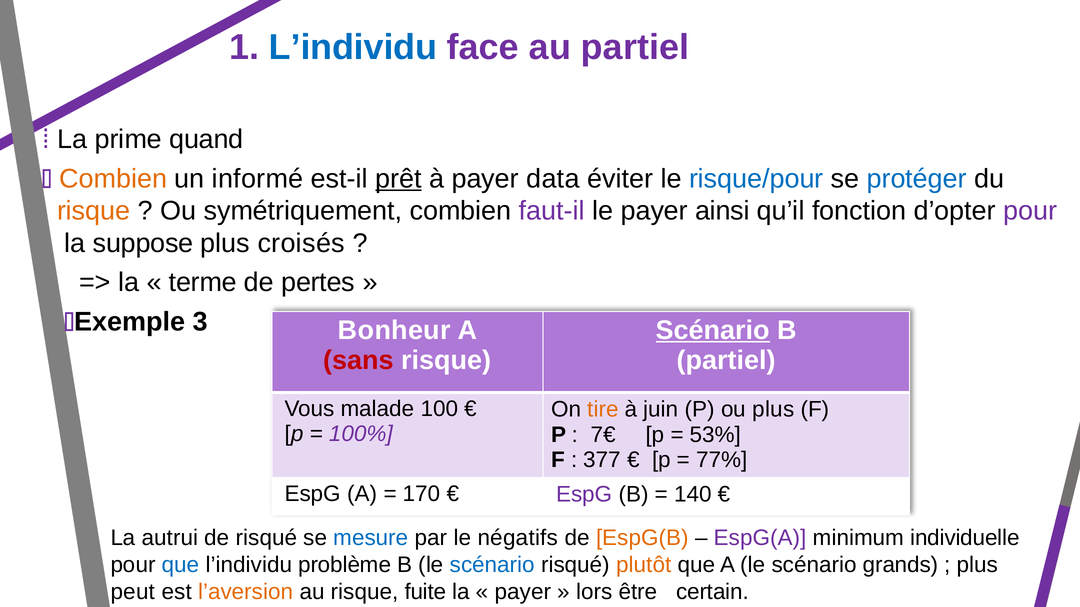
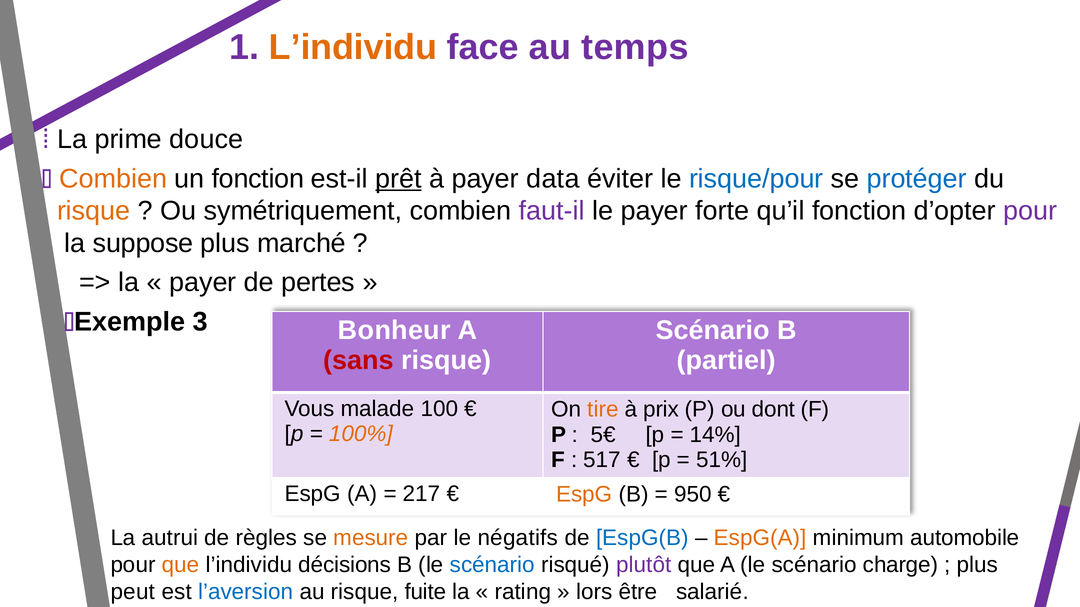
L’individu colour: blue -> orange (353, 47)
au partiel: partiel -> temps (635, 47)
quand: quand -> douce (206, 140)
un informé: informé -> fonction (258, 179)
ainsi: ainsi -> forte (722, 211)
croisés: croisés -> marché (302, 244)
terme: terme -> payer (203, 283)
Scénario underline: present -> none (713, 330)
juin: juin -> prix (661, 410)
ou plus: plus -> dont (774, 410)
100% colour: purple -> orange (361, 434)
7€: 7€ -> 5€ (603, 435)
53%: 53% -> 14% (716, 435)
377: 377 -> 517 (602, 460)
77%: 77% -> 51% (722, 460)
170: 170 -> 217 (422, 494)
EspG colour: purple -> orange (584, 495)
140: 140 -> 950 (693, 495)
de risqué: risqué -> règles (266, 538)
mesure colour: blue -> orange (371, 538)
EspG(B colour: orange -> blue (642, 538)
EspG(A colour: purple -> orange (760, 538)
individuelle: individuelle -> automobile (965, 538)
que colour: blue -> orange (181, 565)
problème: problème -> décisions (345, 565)
plutôt colour: orange -> purple (644, 565)
grands: grands -> charge (901, 565)
l’aversion colour: orange -> blue (246, 592)
payer: payer -> rating (523, 592)
certain: certain -> salarié (712, 592)
